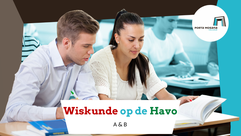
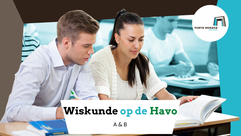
Wiskunde colour: red -> black (91, 111)
